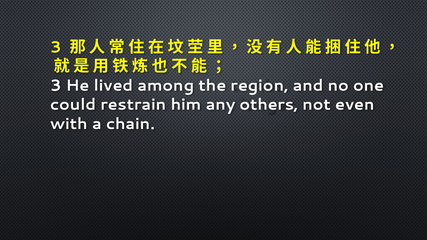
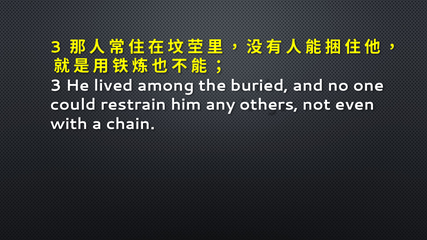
region: region -> buried (260, 86)
